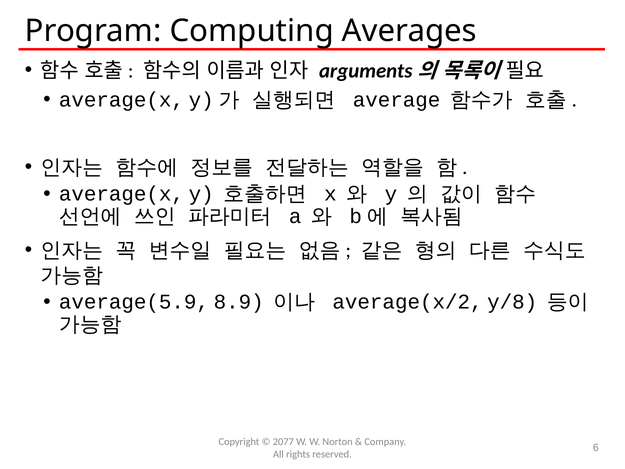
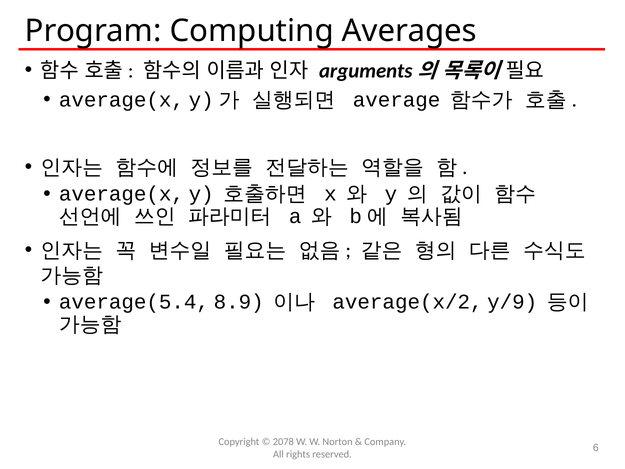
average(5.9: average(5.9 -> average(5.4 (134, 302)
y/8: y/8 -> y/9 (512, 302)
2077: 2077 -> 2078 (283, 441)
